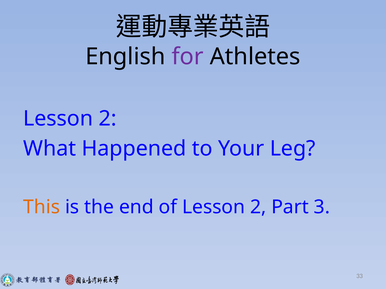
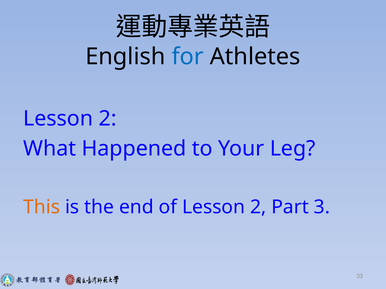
for colour: purple -> blue (188, 57)
